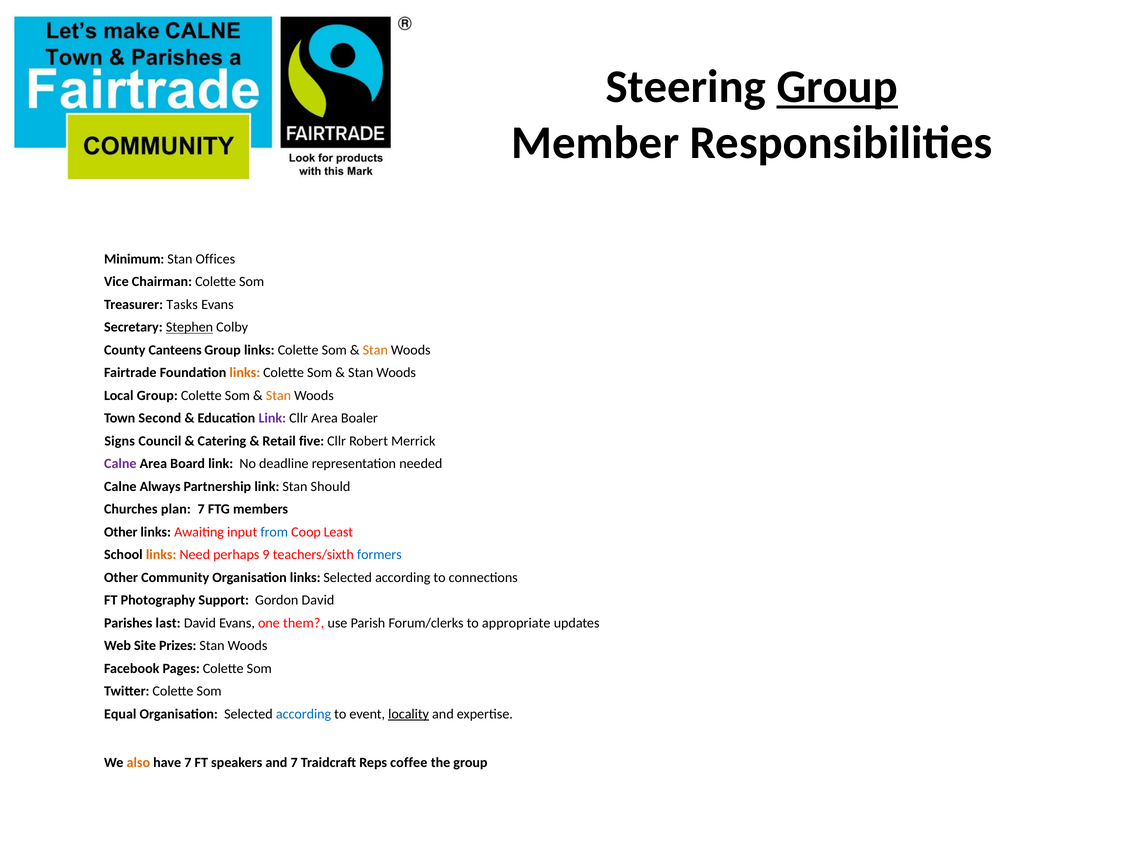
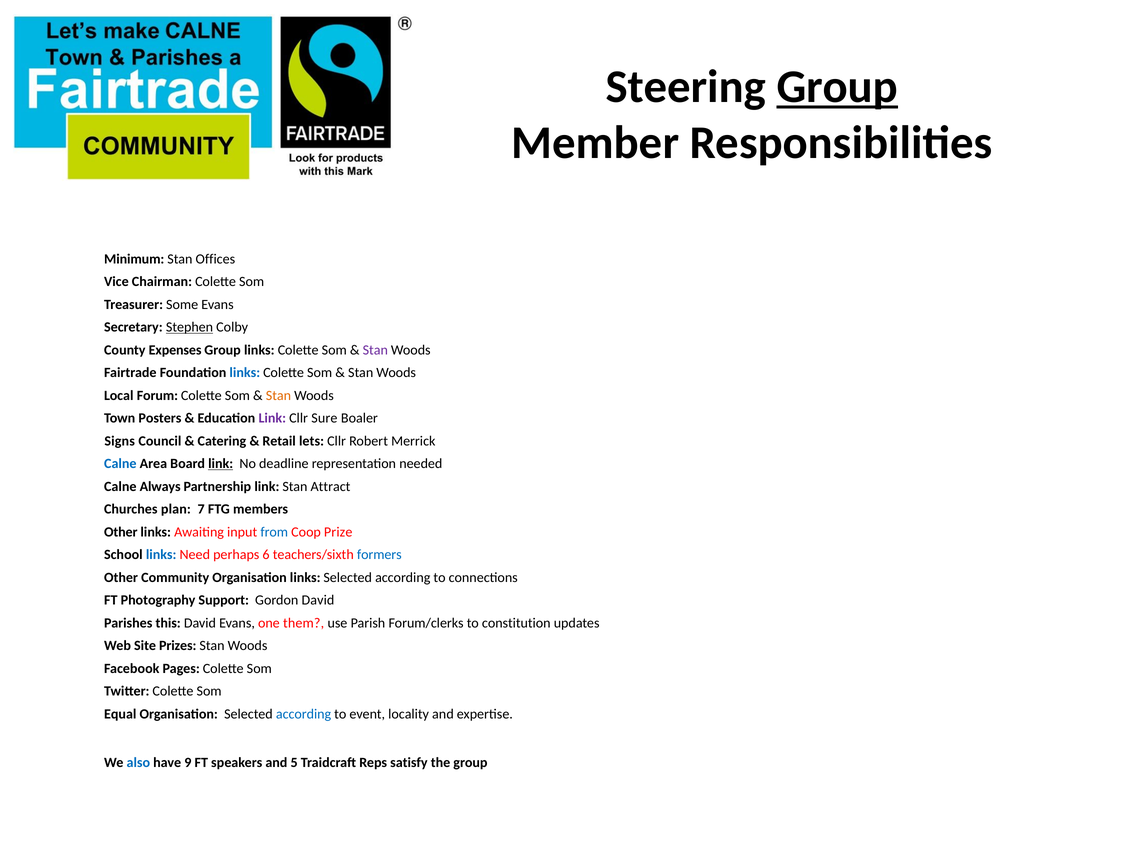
Tasks: Tasks -> Some (182, 304)
Canteens: Canteens -> Expenses (175, 350)
Stan colour: orange -> purple (375, 350)
links colour: orange -> blue (245, 373)
Local Group: Group -> Forum (157, 395)
Second: Second -> Posters (160, 418)
Cllr Area: Area -> Sure (324, 418)
five: five -> lets (312, 441)
Calne colour: purple -> blue (120, 464)
link underline: none -> present (221, 464)
Should: Should -> Attract (331, 486)
Least: Least -> Prize (338, 532)
links colour: orange -> blue (161, 555)
9: 9 -> 6 (266, 555)
last: last -> this (168, 623)
appropriate: appropriate -> constitution (516, 623)
locality underline: present -> none (409, 714)
also colour: orange -> blue (138, 763)
have 7: 7 -> 9 (188, 763)
and 7: 7 -> 5 (294, 763)
coffee: coffee -> satisfy (409, 763)
